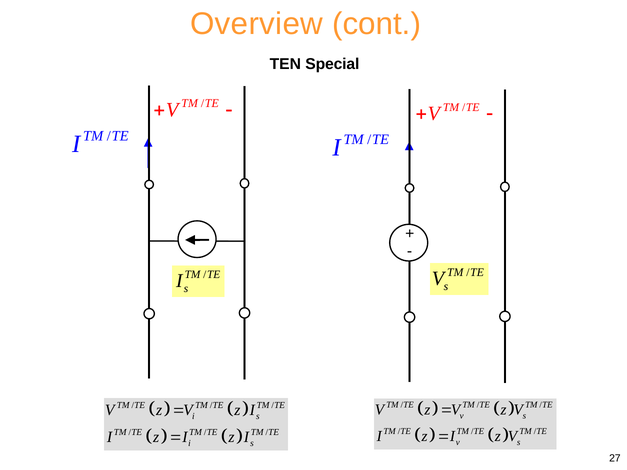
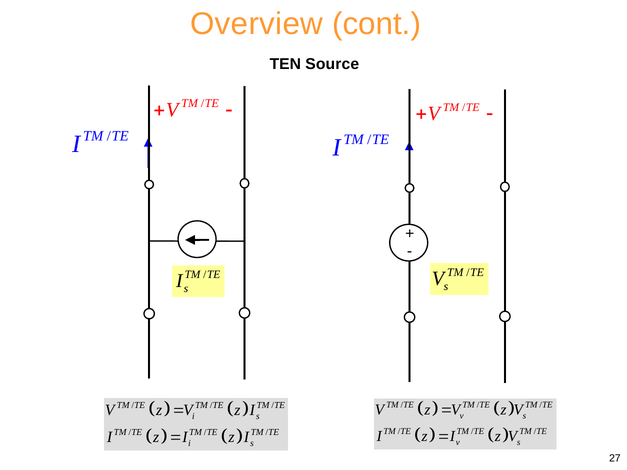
Special: Special -> Source (332, 64)
